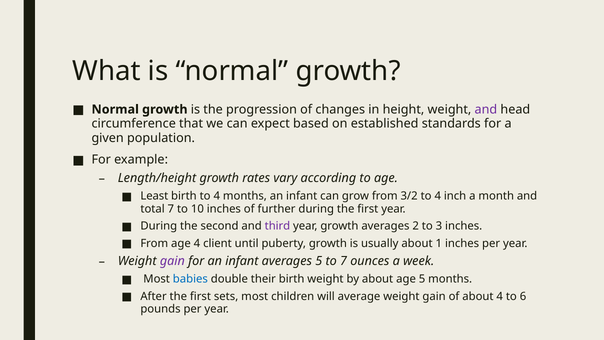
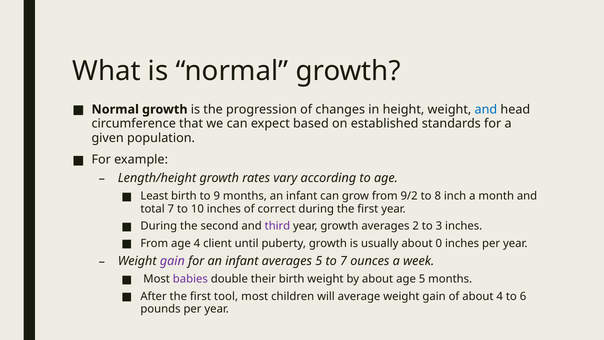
and colour: purple -> blue (486, 109)
birth to 4: 4 -> 9 (217, 196)
3/2: 3/2 -> 9/2 (409, 196)
4: 4 -> 8 (438, 196)
further: further -> correct (277, 209)
1: 1 -> 0 (439, 243)
babies colour: blue -> purple (190, 279)
sets: sets -> tool (226, 296)
